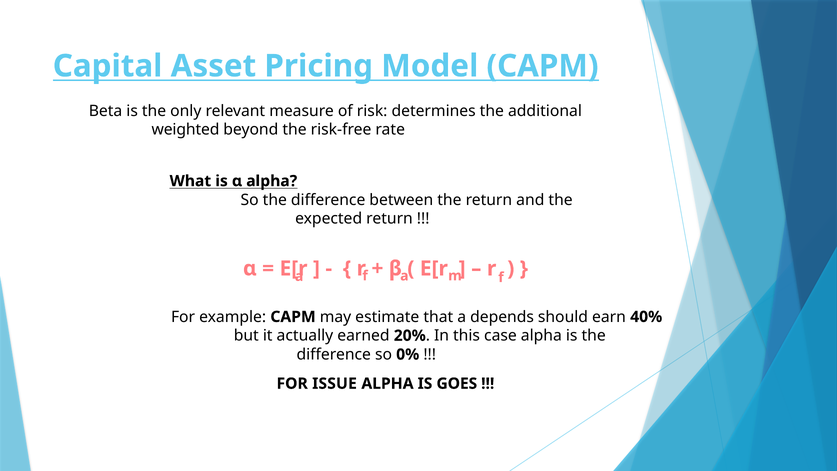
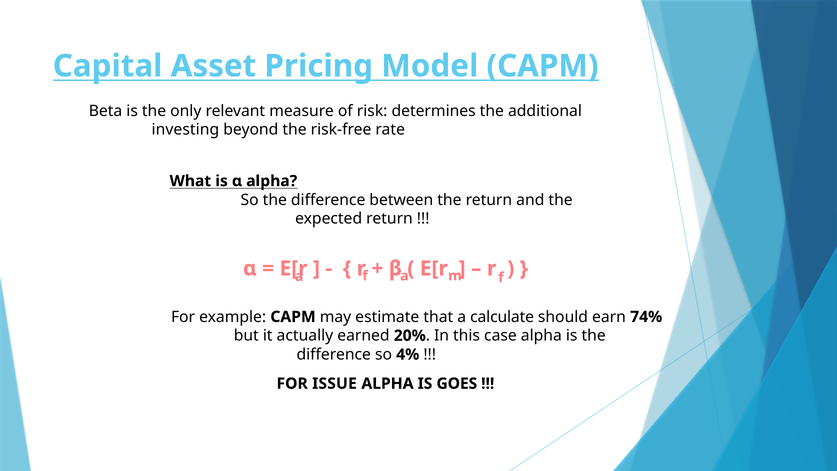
weighted: weighted -> investing (185, 130)
depends: depends -> calculate (502, 317)
40%: 40% -> 74% (646, 317)
0%: 0% -> 4% (408, 354)
